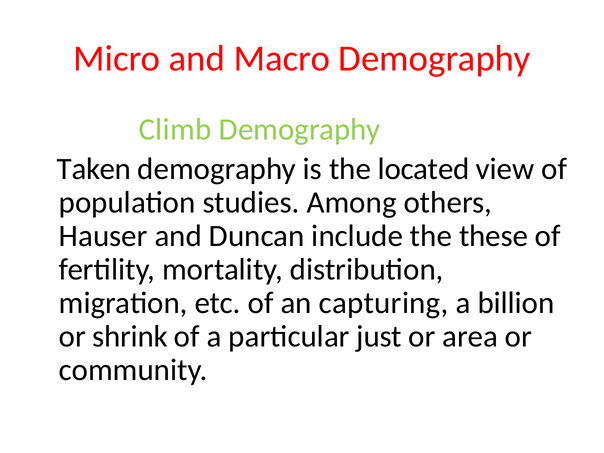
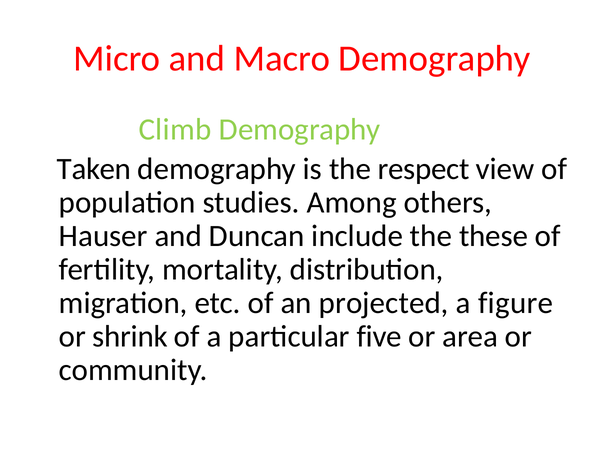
located: located -> respect (424, 169)
capturing: capturing -> projected (384, 303)
billion: billion -> figure (516, 303)
just: just -> five (379, 337)
